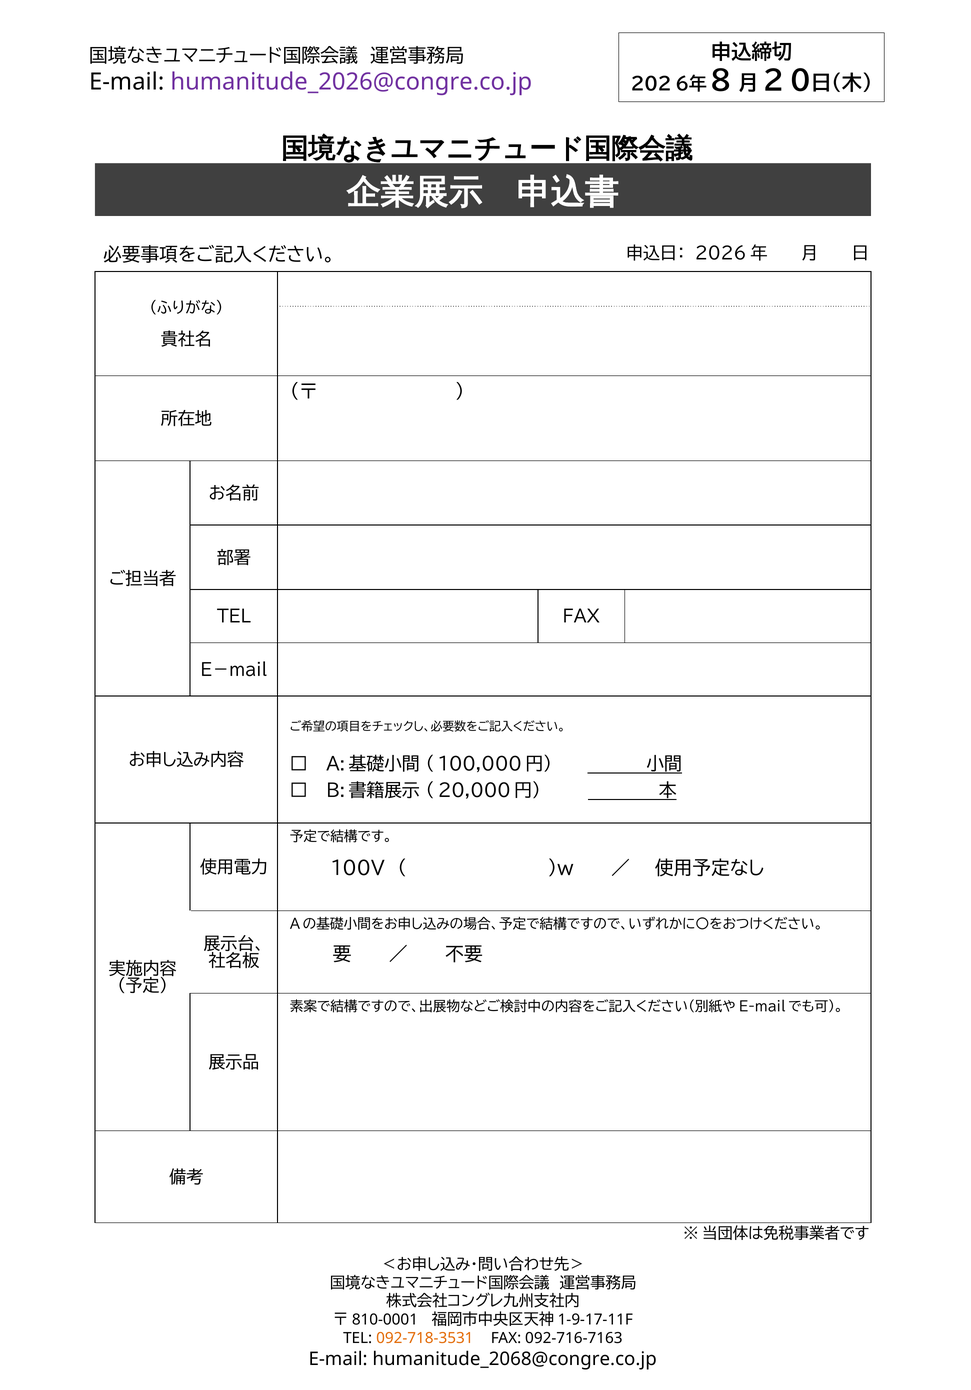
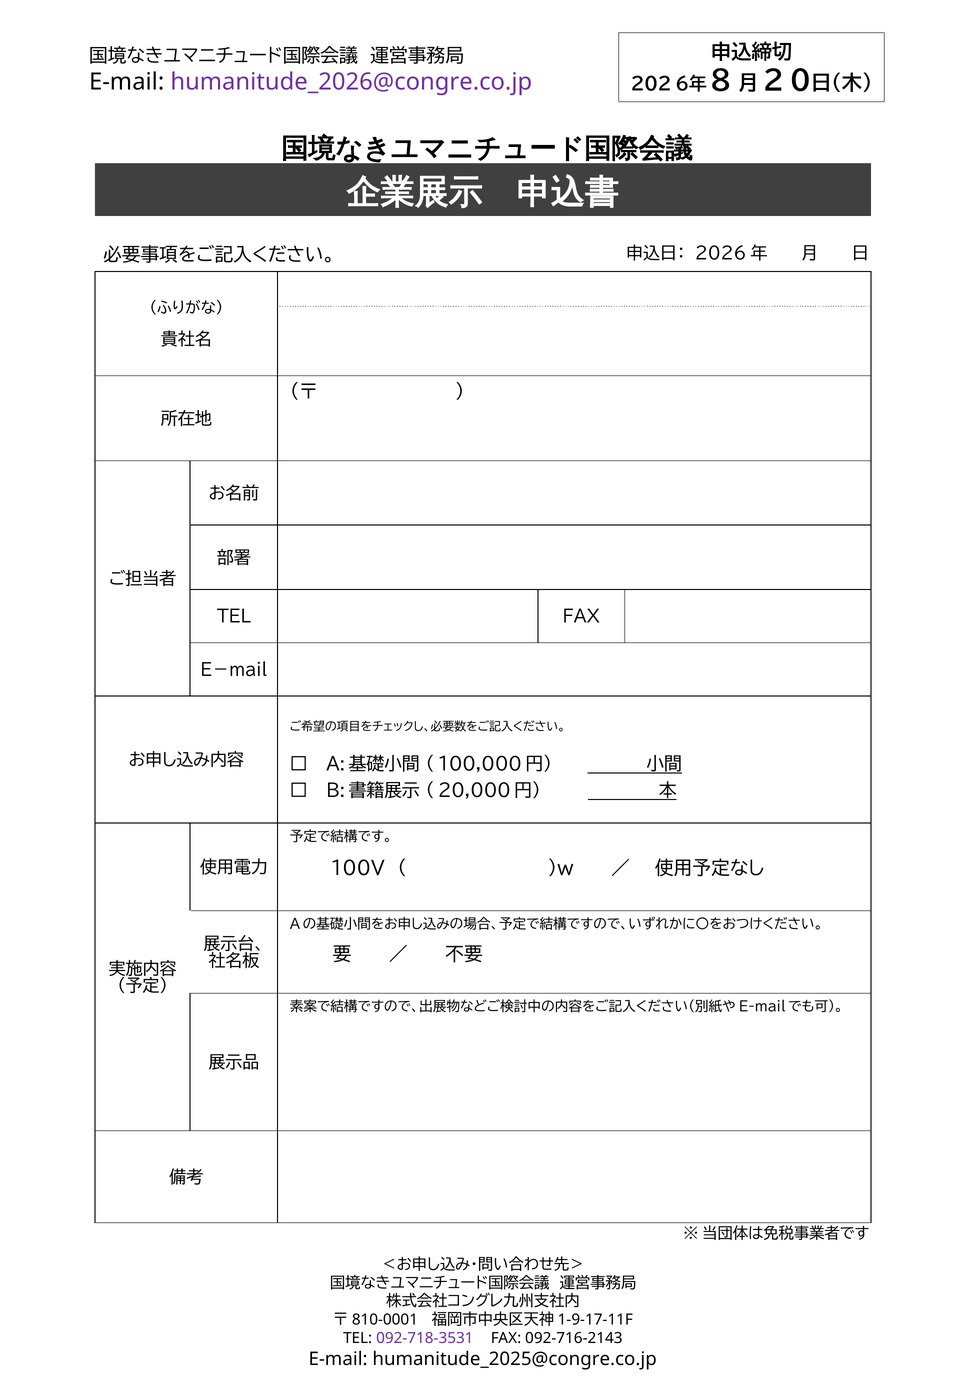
092-718-3531 colour: orange -> purple (425, 1339)
092-716-7163: 092-716-7163 -> 092-716-2143 (574, 1339)
humanitude_2068@congre.co.jp: humanitude_2068@congre.co.jp -> humanitude_2025@congre.co.jp (515, 1359)
